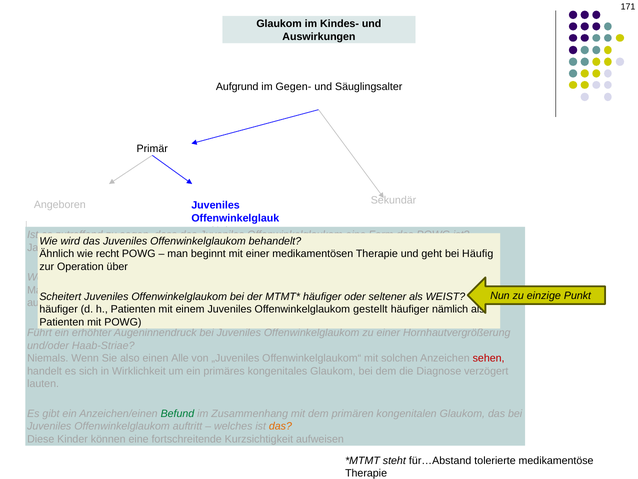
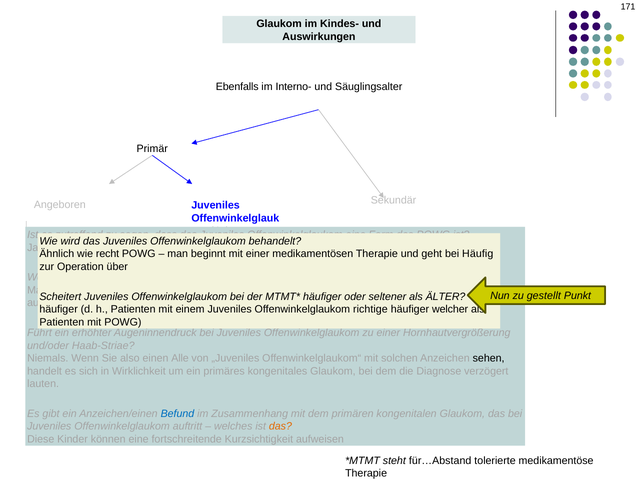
Aufgrund: Aufgrund -> Ebenfalls (237, 87)
Gegen-: Gegen- -> Interno- (294, 87)
einzige: einzige -> gestellt (544, 296)
WEIST: WEIST -> ÄLTER (446, 296)
gestellt: gestellt -> richtige (370, 309)
nämlich: nämlich -> welcher (450, 309)
sehen colour: red -> black (489, 358)
Befund colour: green -> blue (177, 413)
